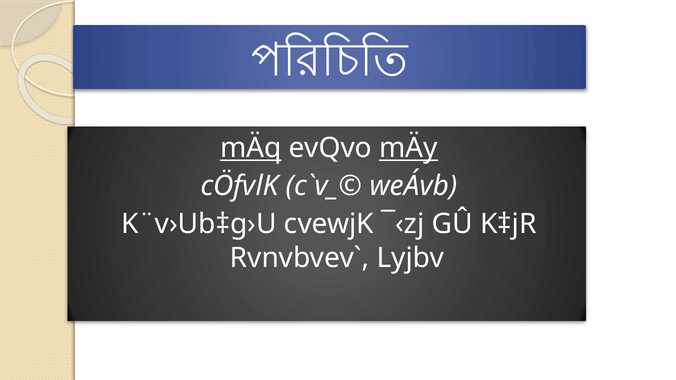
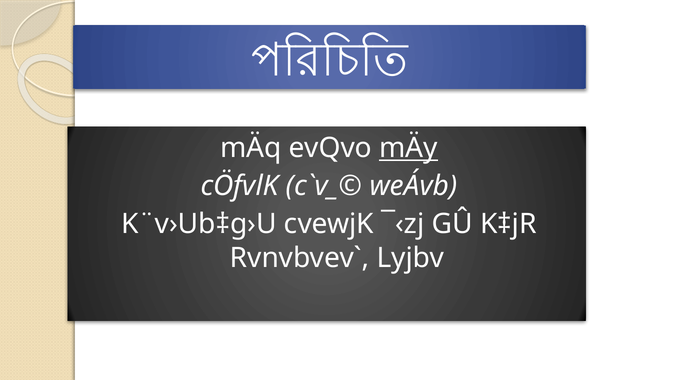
mÄq underline: present -> none (251, 148)
